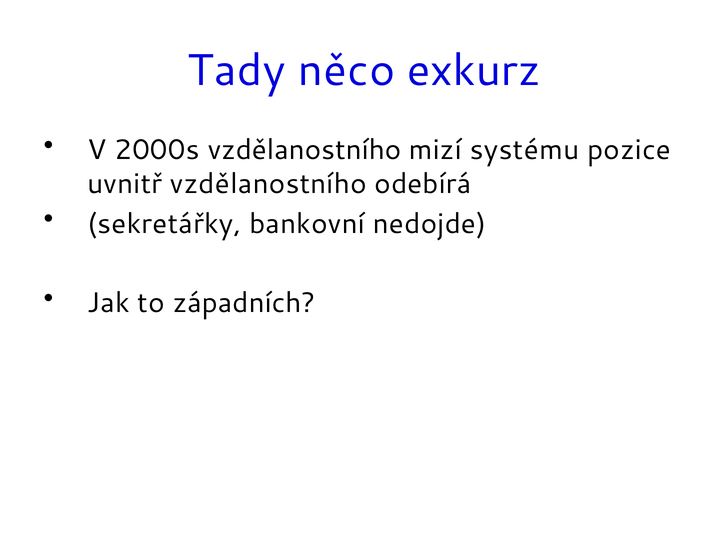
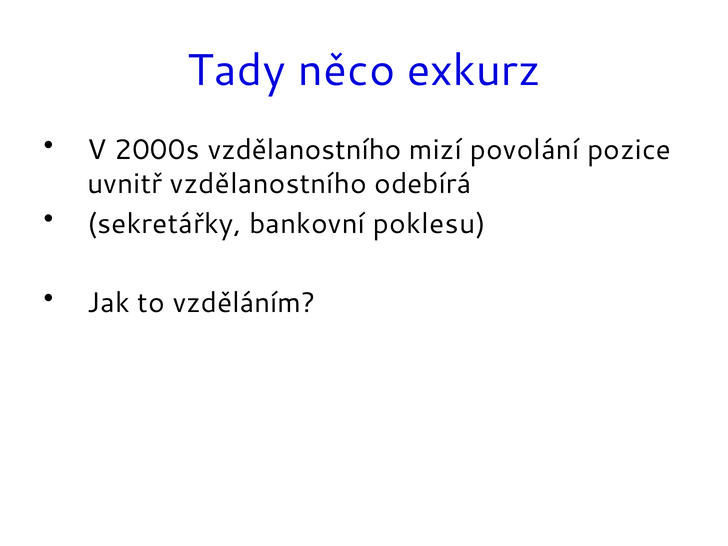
systému: systému -> povolání (525, 150)
nedojde: nedojde -> poklesu (429, 224)
západních: západních -> vzděláním (244, 303)
